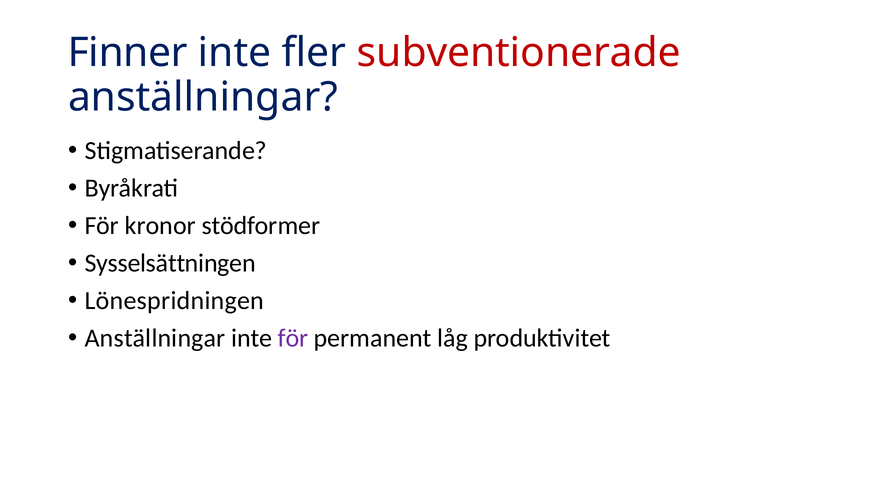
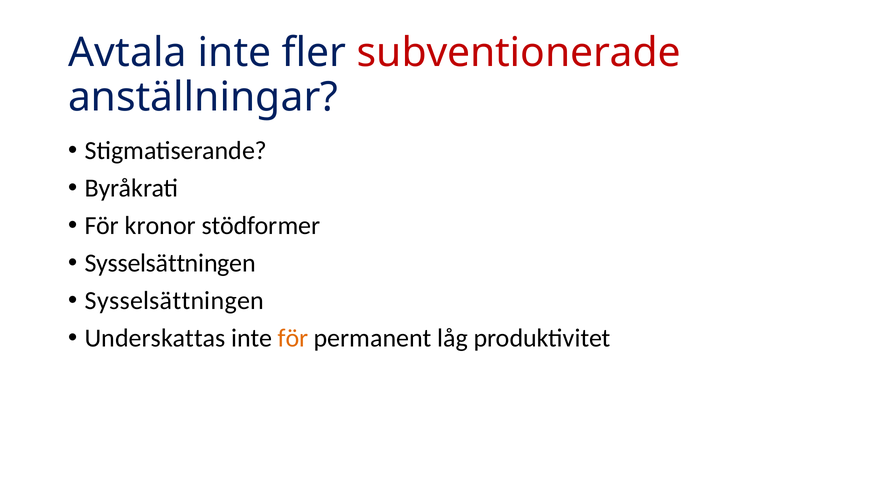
Finner: Finner -> Avtala (127, 53)
Lönespridningen: Lönespridningen -> Sysselsättningen (174, 300)
Anställningar: Anställningar -> Underskattas (155, 338)
för colour: purple -> orange (293, 338)
